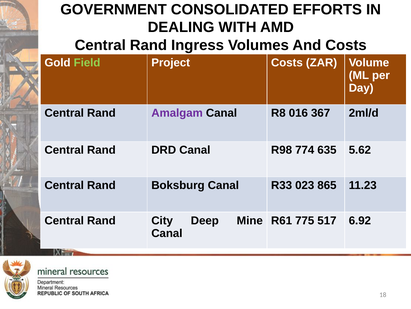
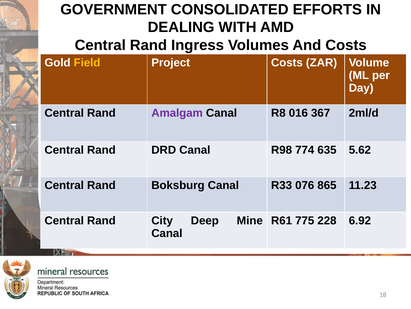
Field colour: light green -> yellow (87, 62)
023: 023 -> 076 (305, 185)
517: 517 -> 228 (327, 220)
